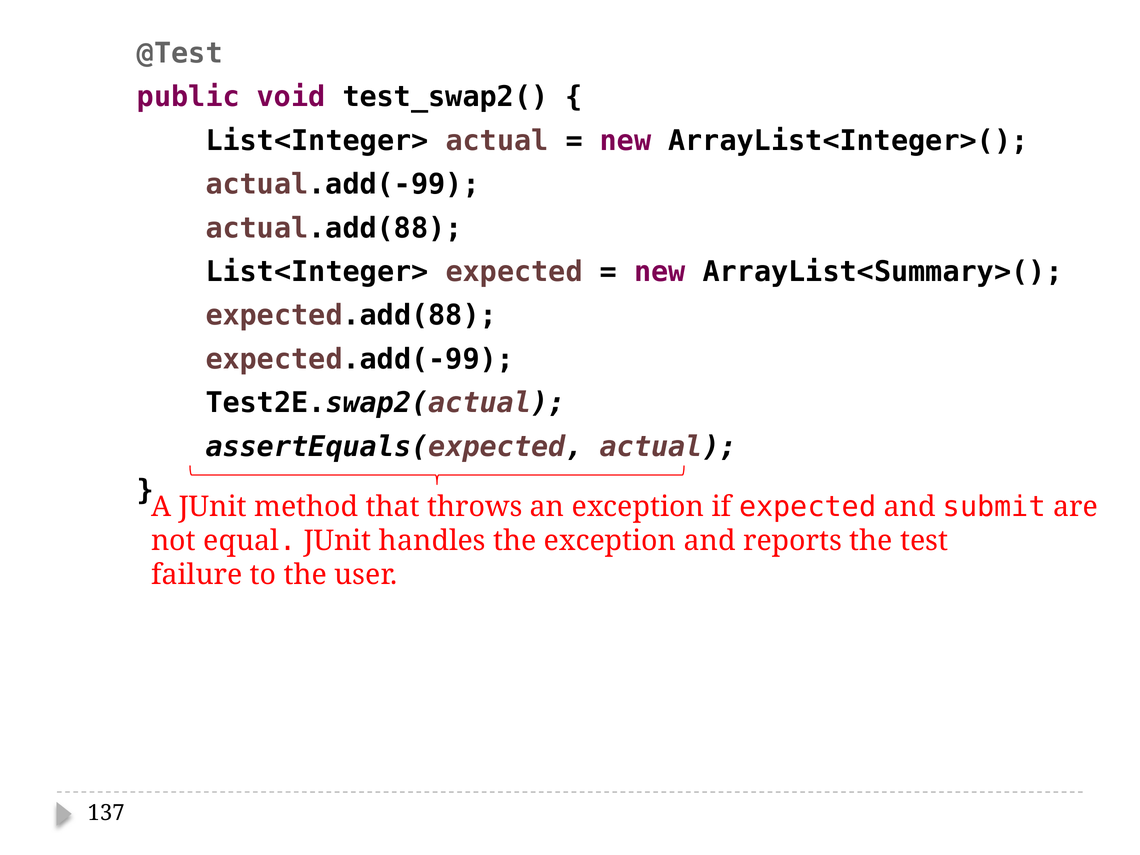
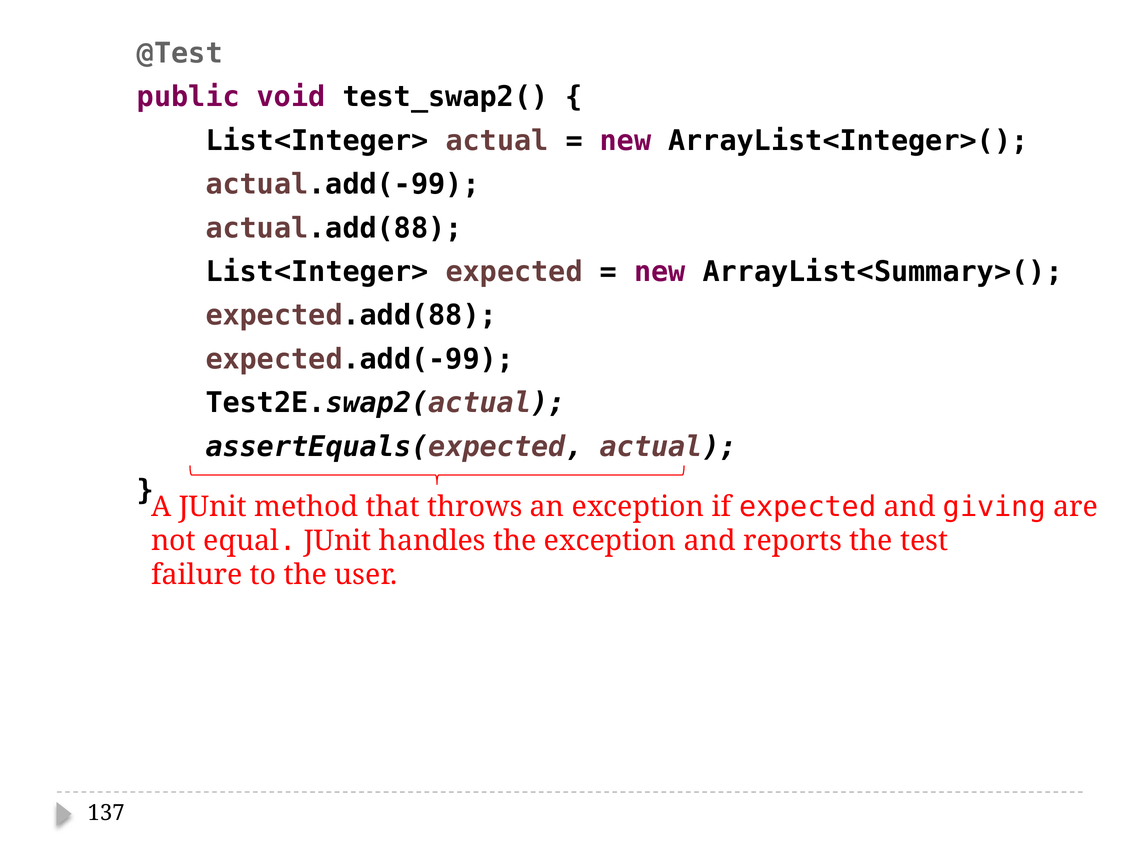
submit: submit -> giving (994, 507)
